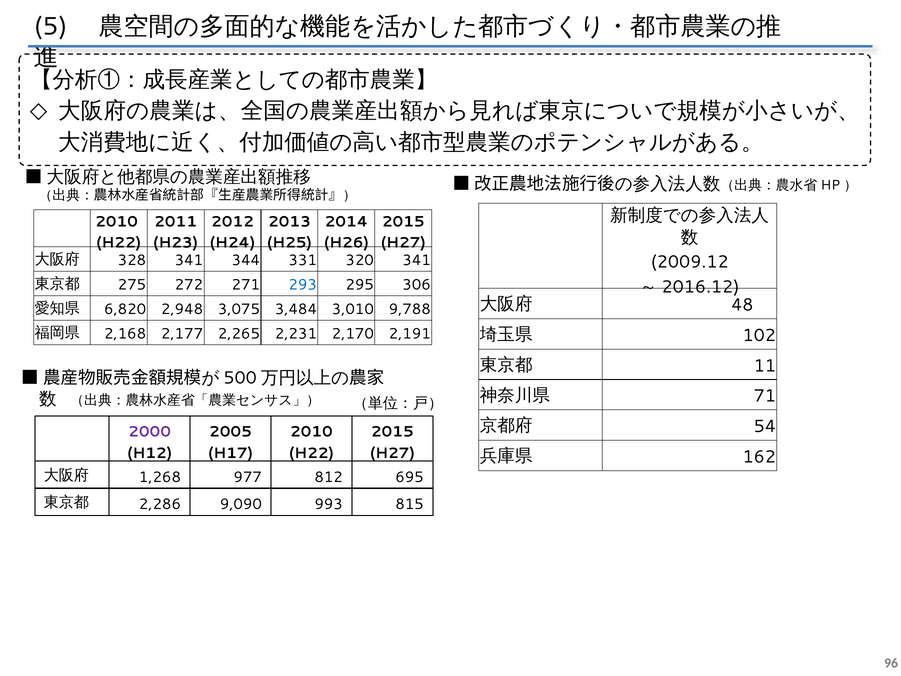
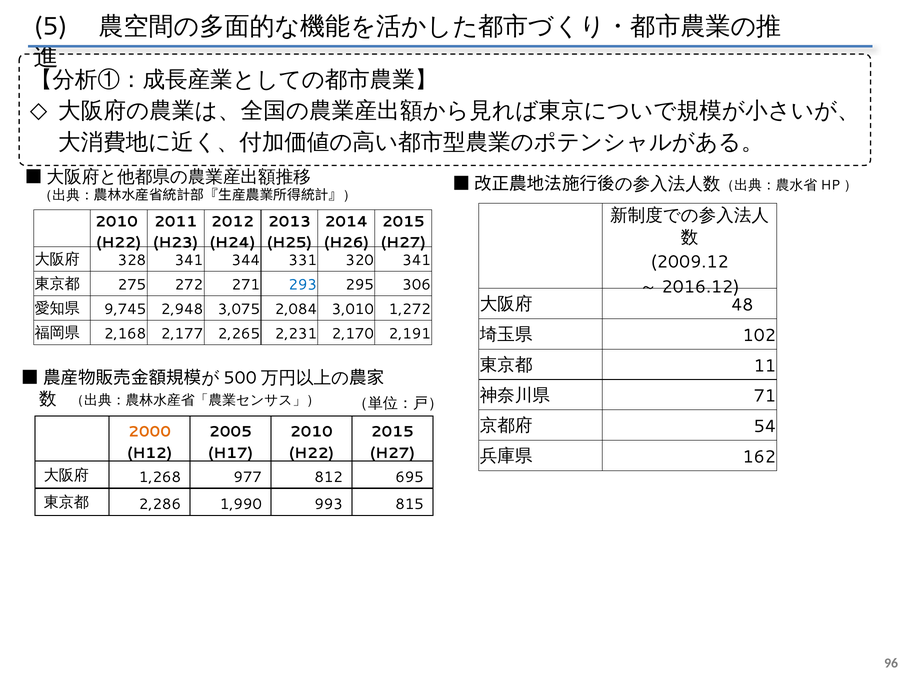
6,820: 6,820 -> 9,745 (125, 309)
3,484: 3,484 -> 2,084 (296, 309)
9,788: 9,788 -> 1,272 (410, 309)
2000 colour: purple -> orange (150, 432)
9,090: 9,090 -> 1,990 (241, 504)
